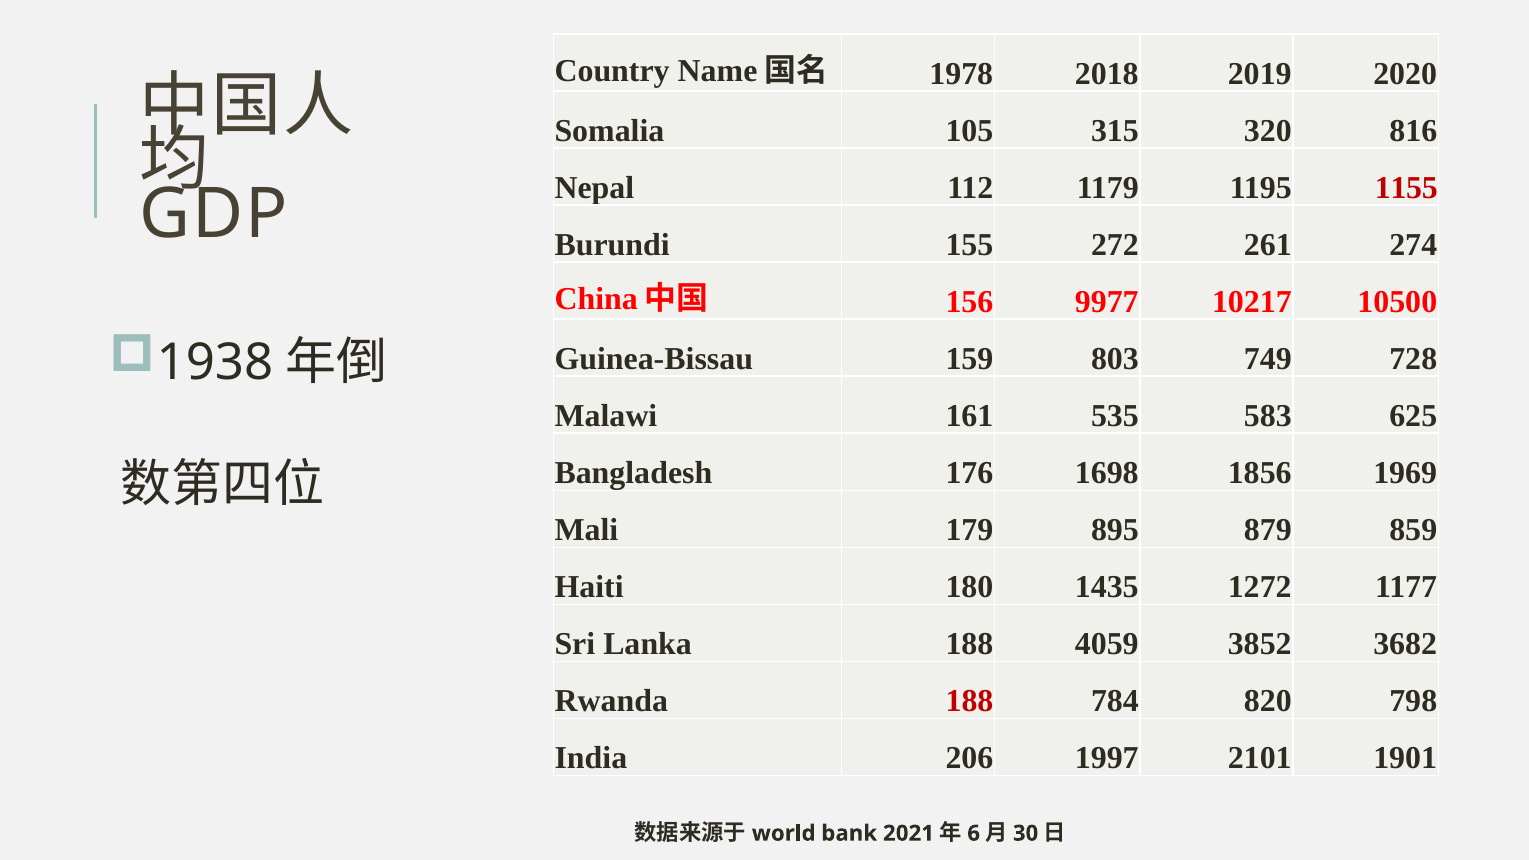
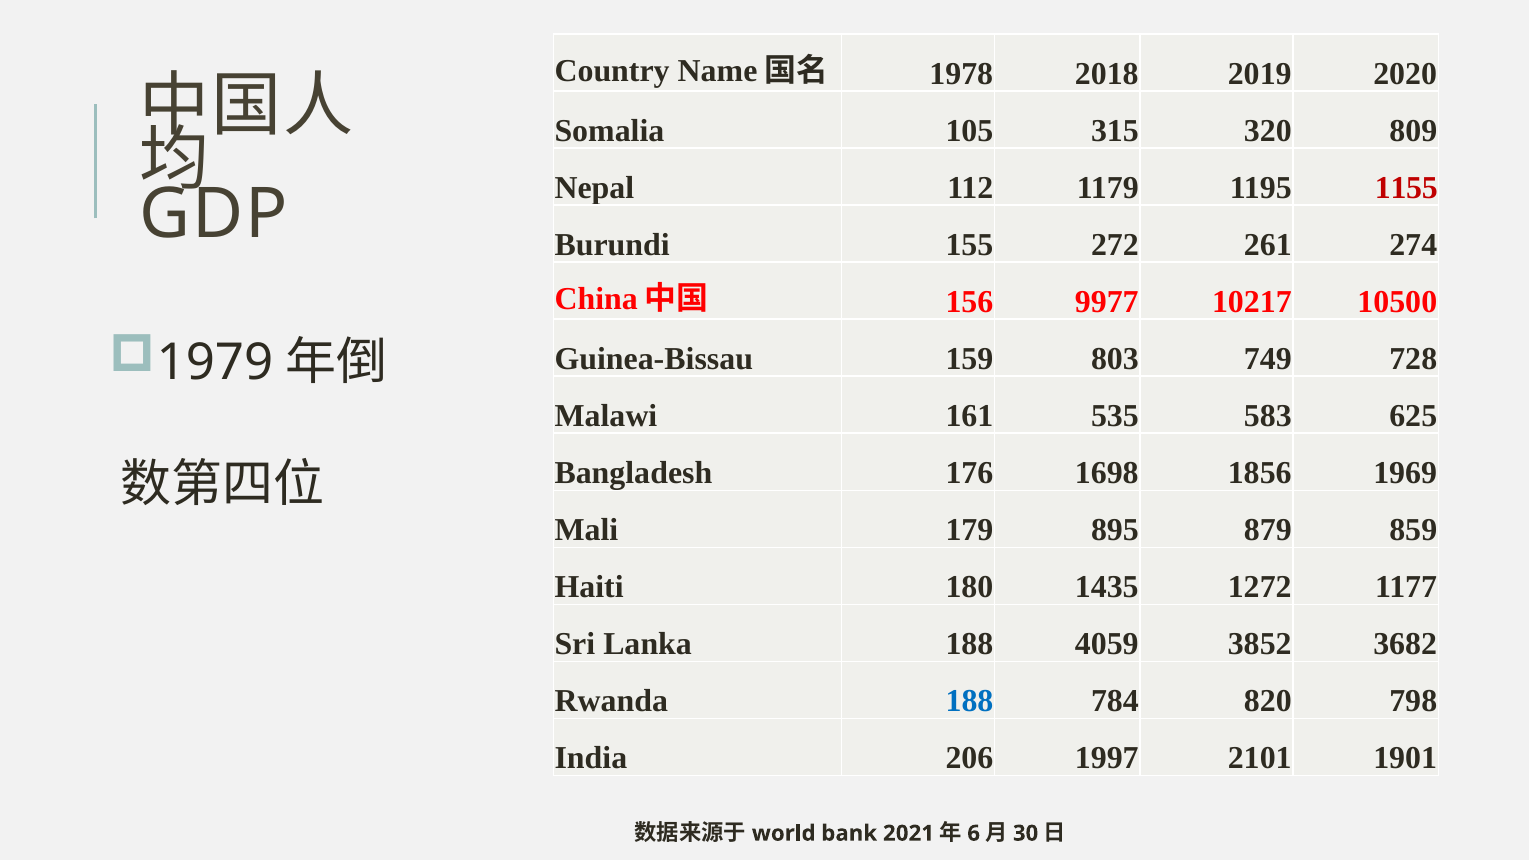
816: 816 -> 809 (1413, 131)
1938: 1938 -> 1979 (215, 363)
188 colour: red -> blue (969, 701)
